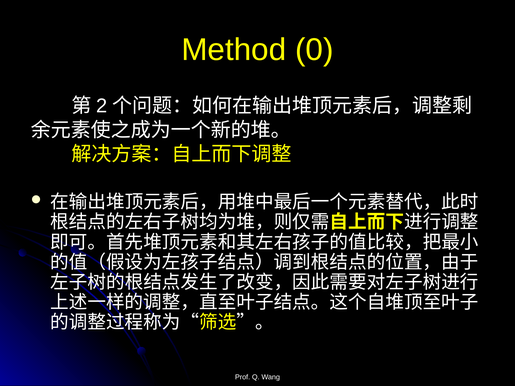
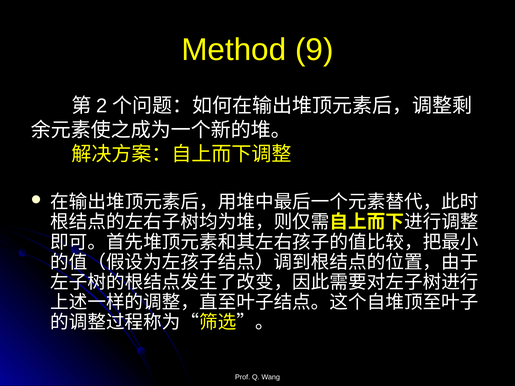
0: 0 -> 9 (314, 50)
